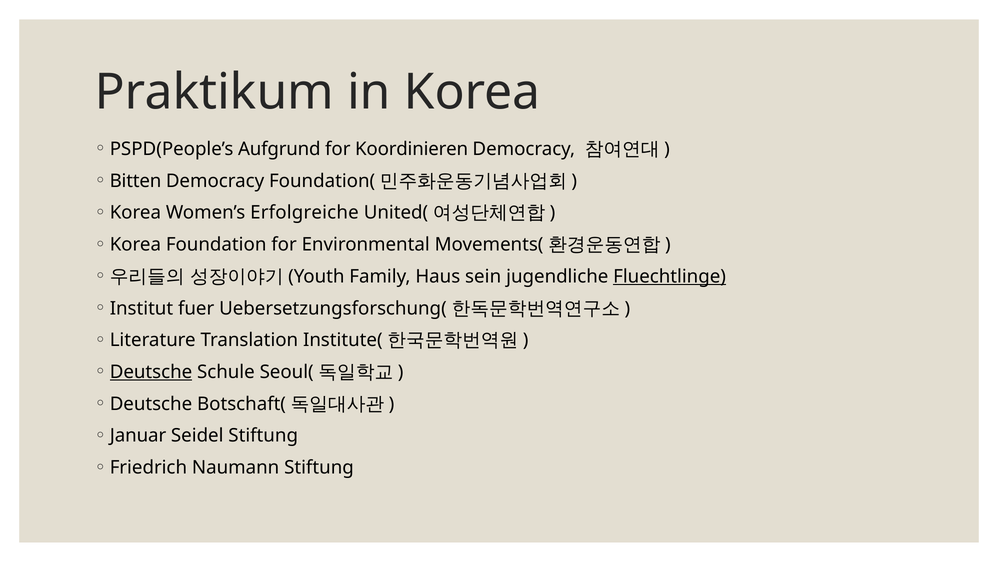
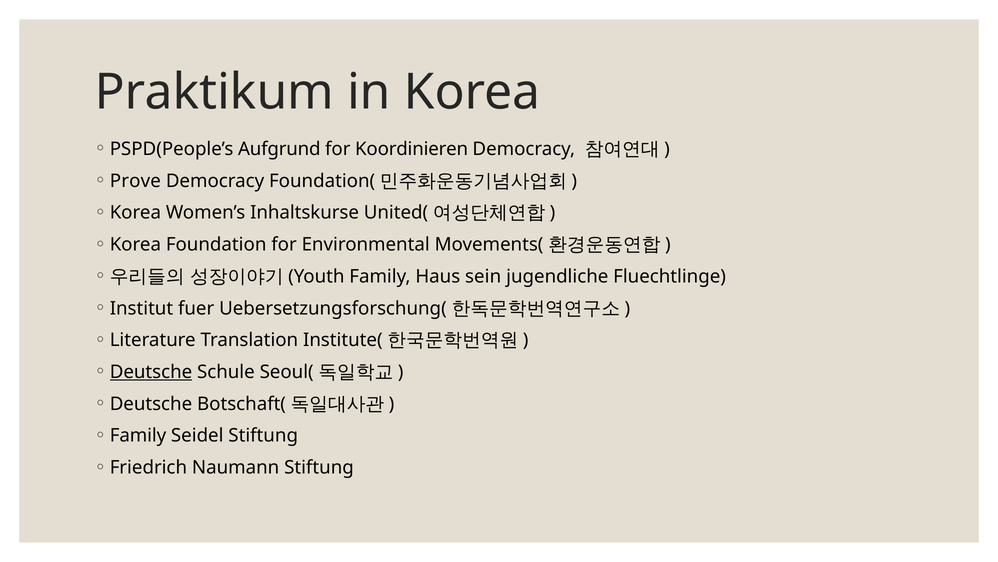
Bitten: Bitten -> Prove (135, 181)
Erfolgreiche: Erfolgreiche -> Inhaltskurse (305, 213)
Fluechtlinge underline: present -> none (670, 276)
Januar: Januar -> Family (138, 435)
